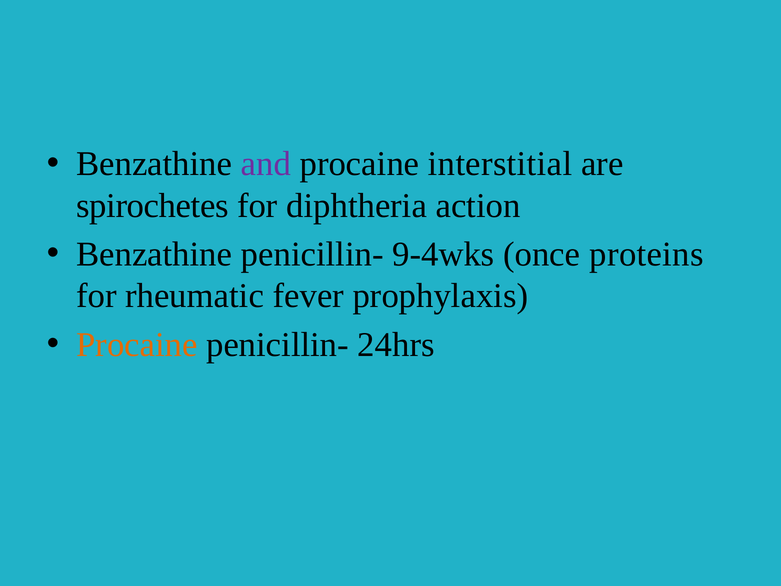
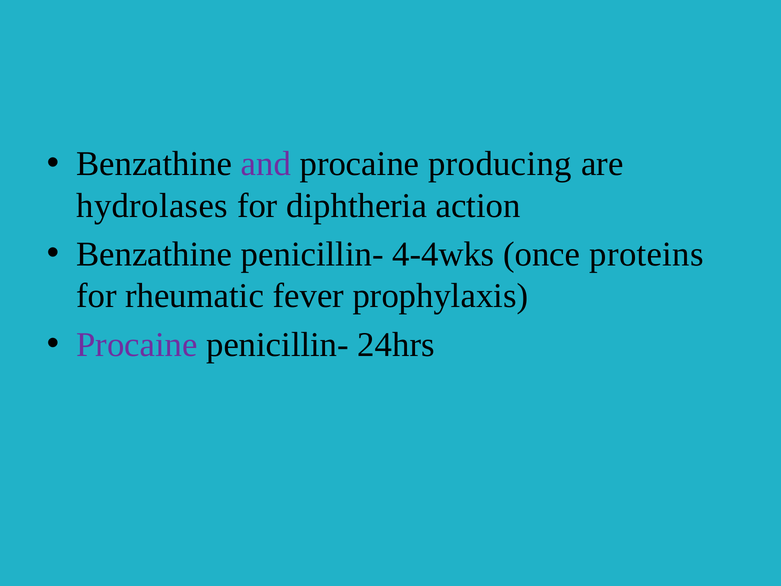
interstitial: interstitial -> producing (500, 164)
spirochetes: spirochetes -> hydrolases (152, 206)
9-4wks: 9-4wks -> 4-4wks (443, 254)
Procaine colour: orange -> purple (137, 345)
